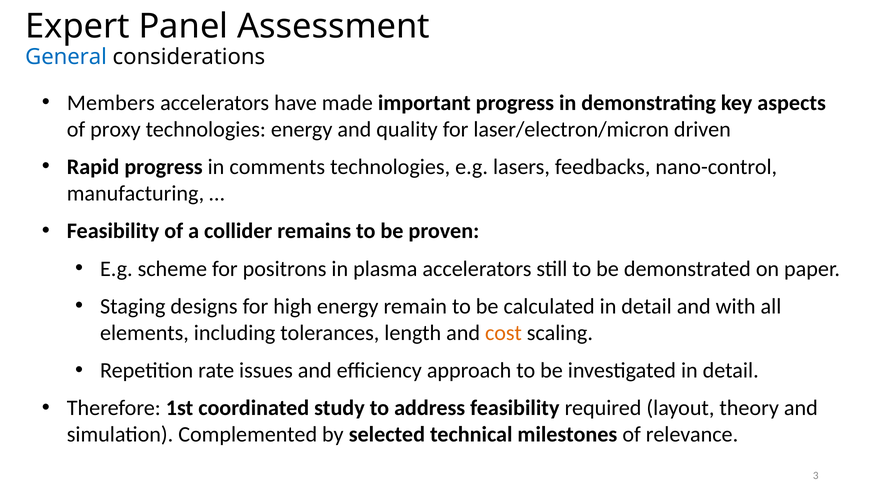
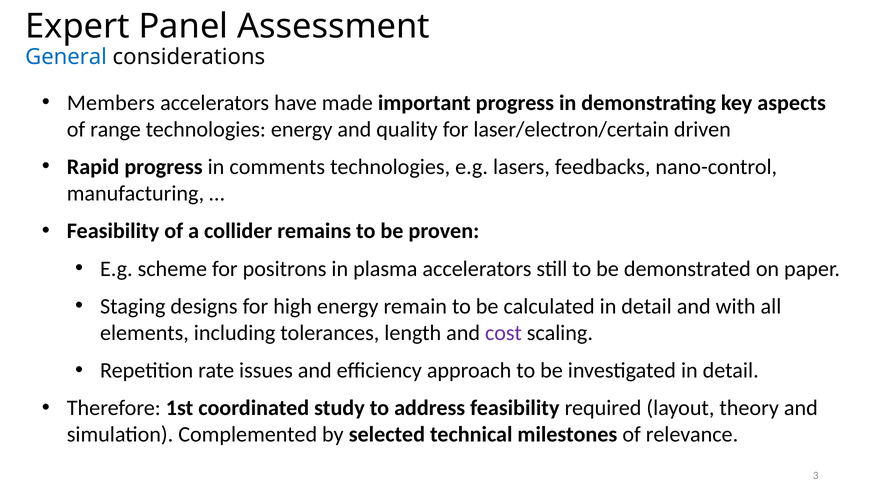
proxy: proxy -> range (116, 129)
laser/electron/micron: laser/electron/micron -> laser/electron/certain (571, 129)
cost colour: orange -> purple (503, 333)
